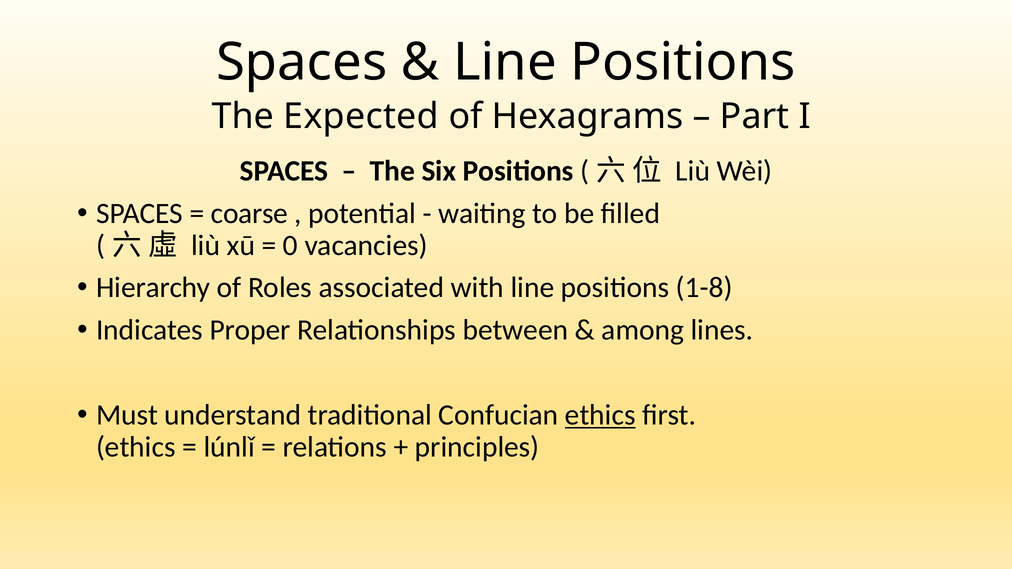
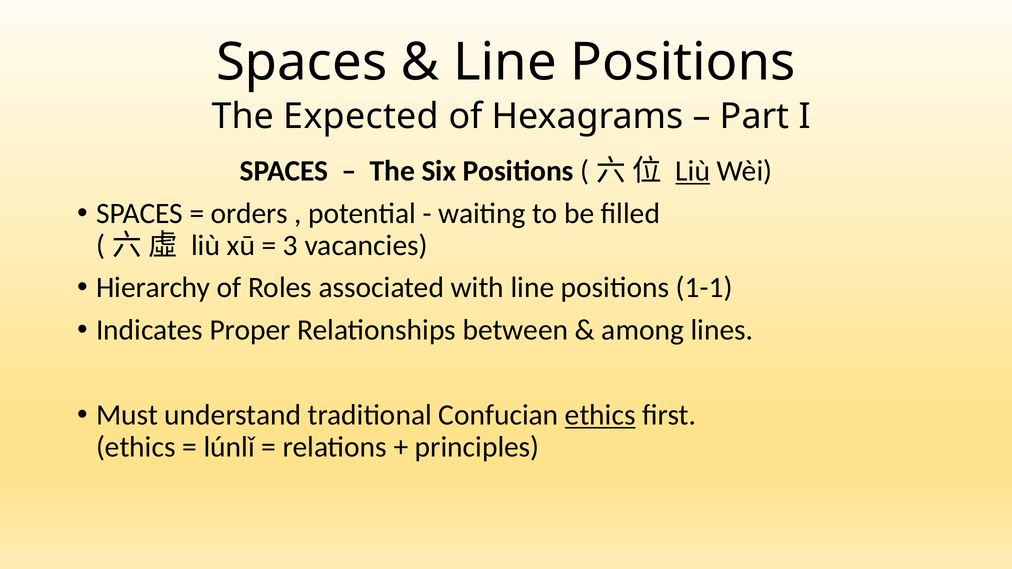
Liù underline: none -> present (693, 171)
coarse: coarse -> orders (249, 214)
0: 0 -> 3 (290, 245)
1-8: 1-8 -> 1-1 (704, 288)
